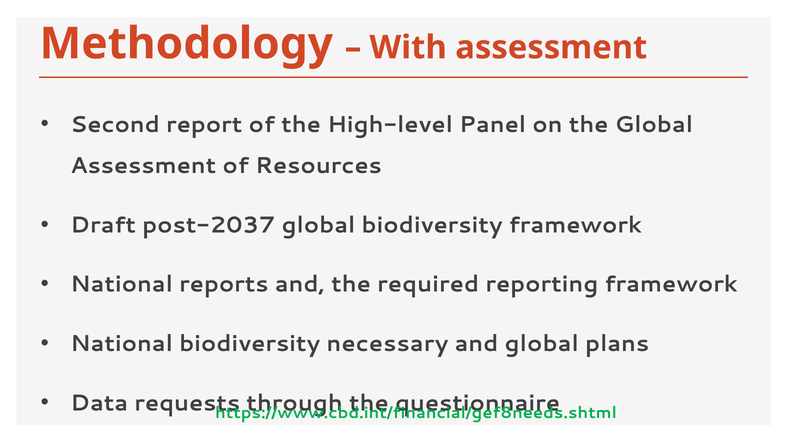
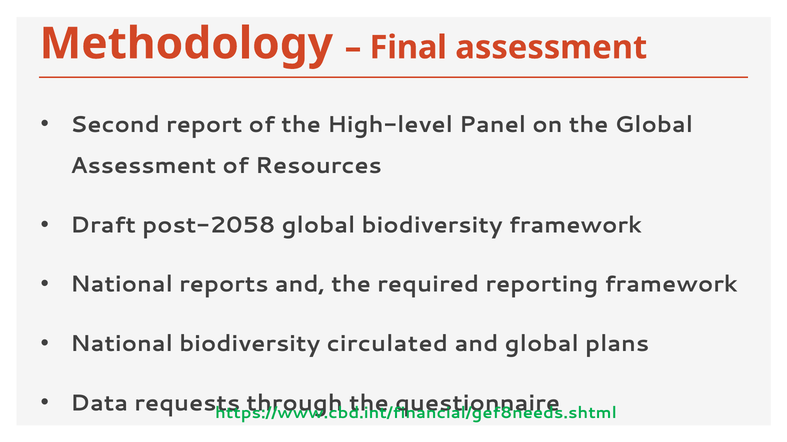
With: With -> Final (408, 48)
post-2037: post-2037 -> post-2058 (209, 226)
necessary: necessary -> circulated (387, 344)
